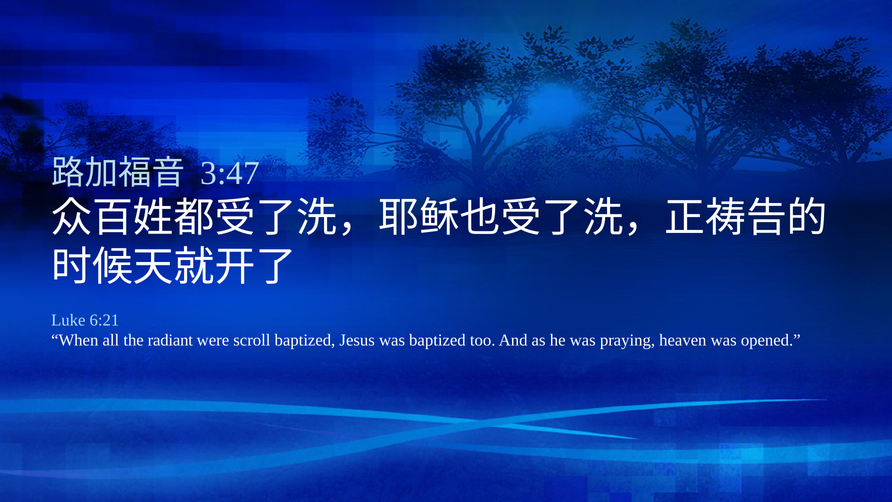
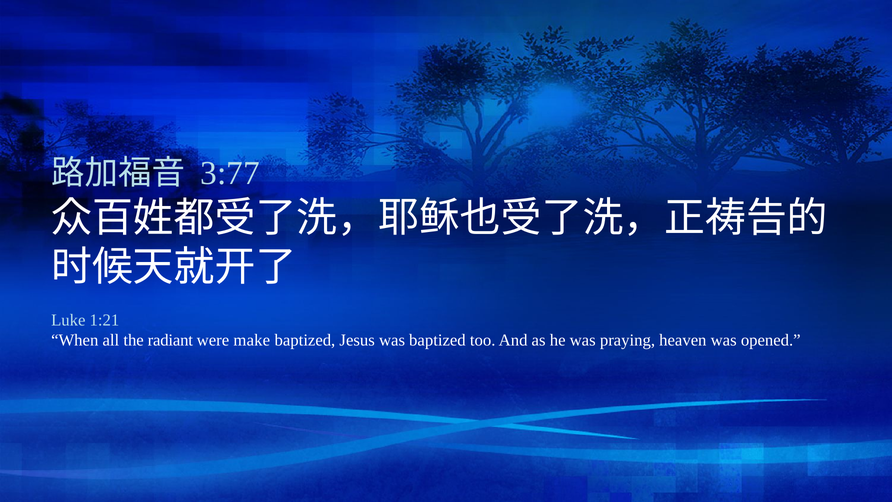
3:47: 3:47 -> 3:77 (230, 173)
6:21: 6:21 -> 1:21 (104, 320)
scroll: scroll -> make (252, 340)
